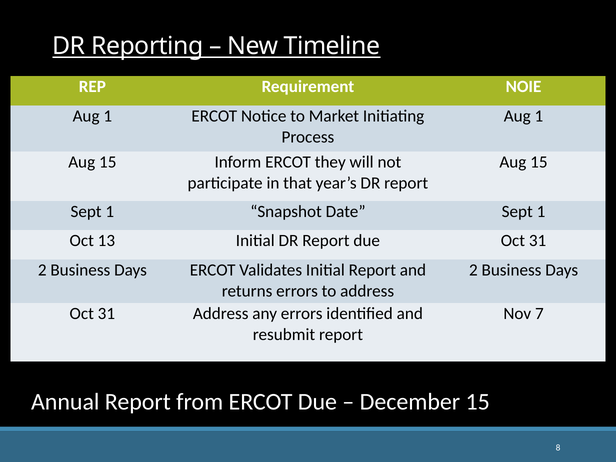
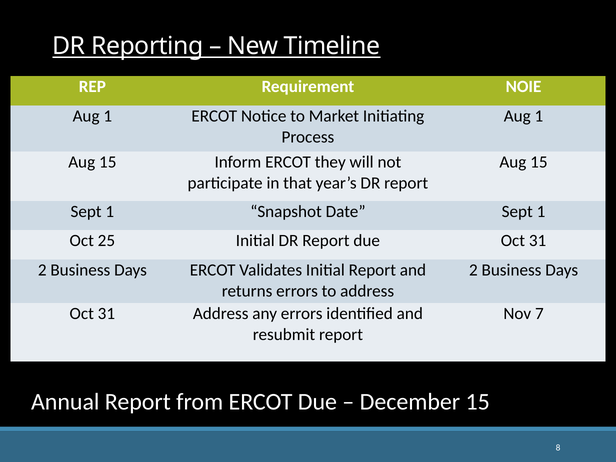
13: 13 -> 25 (106, 241)
